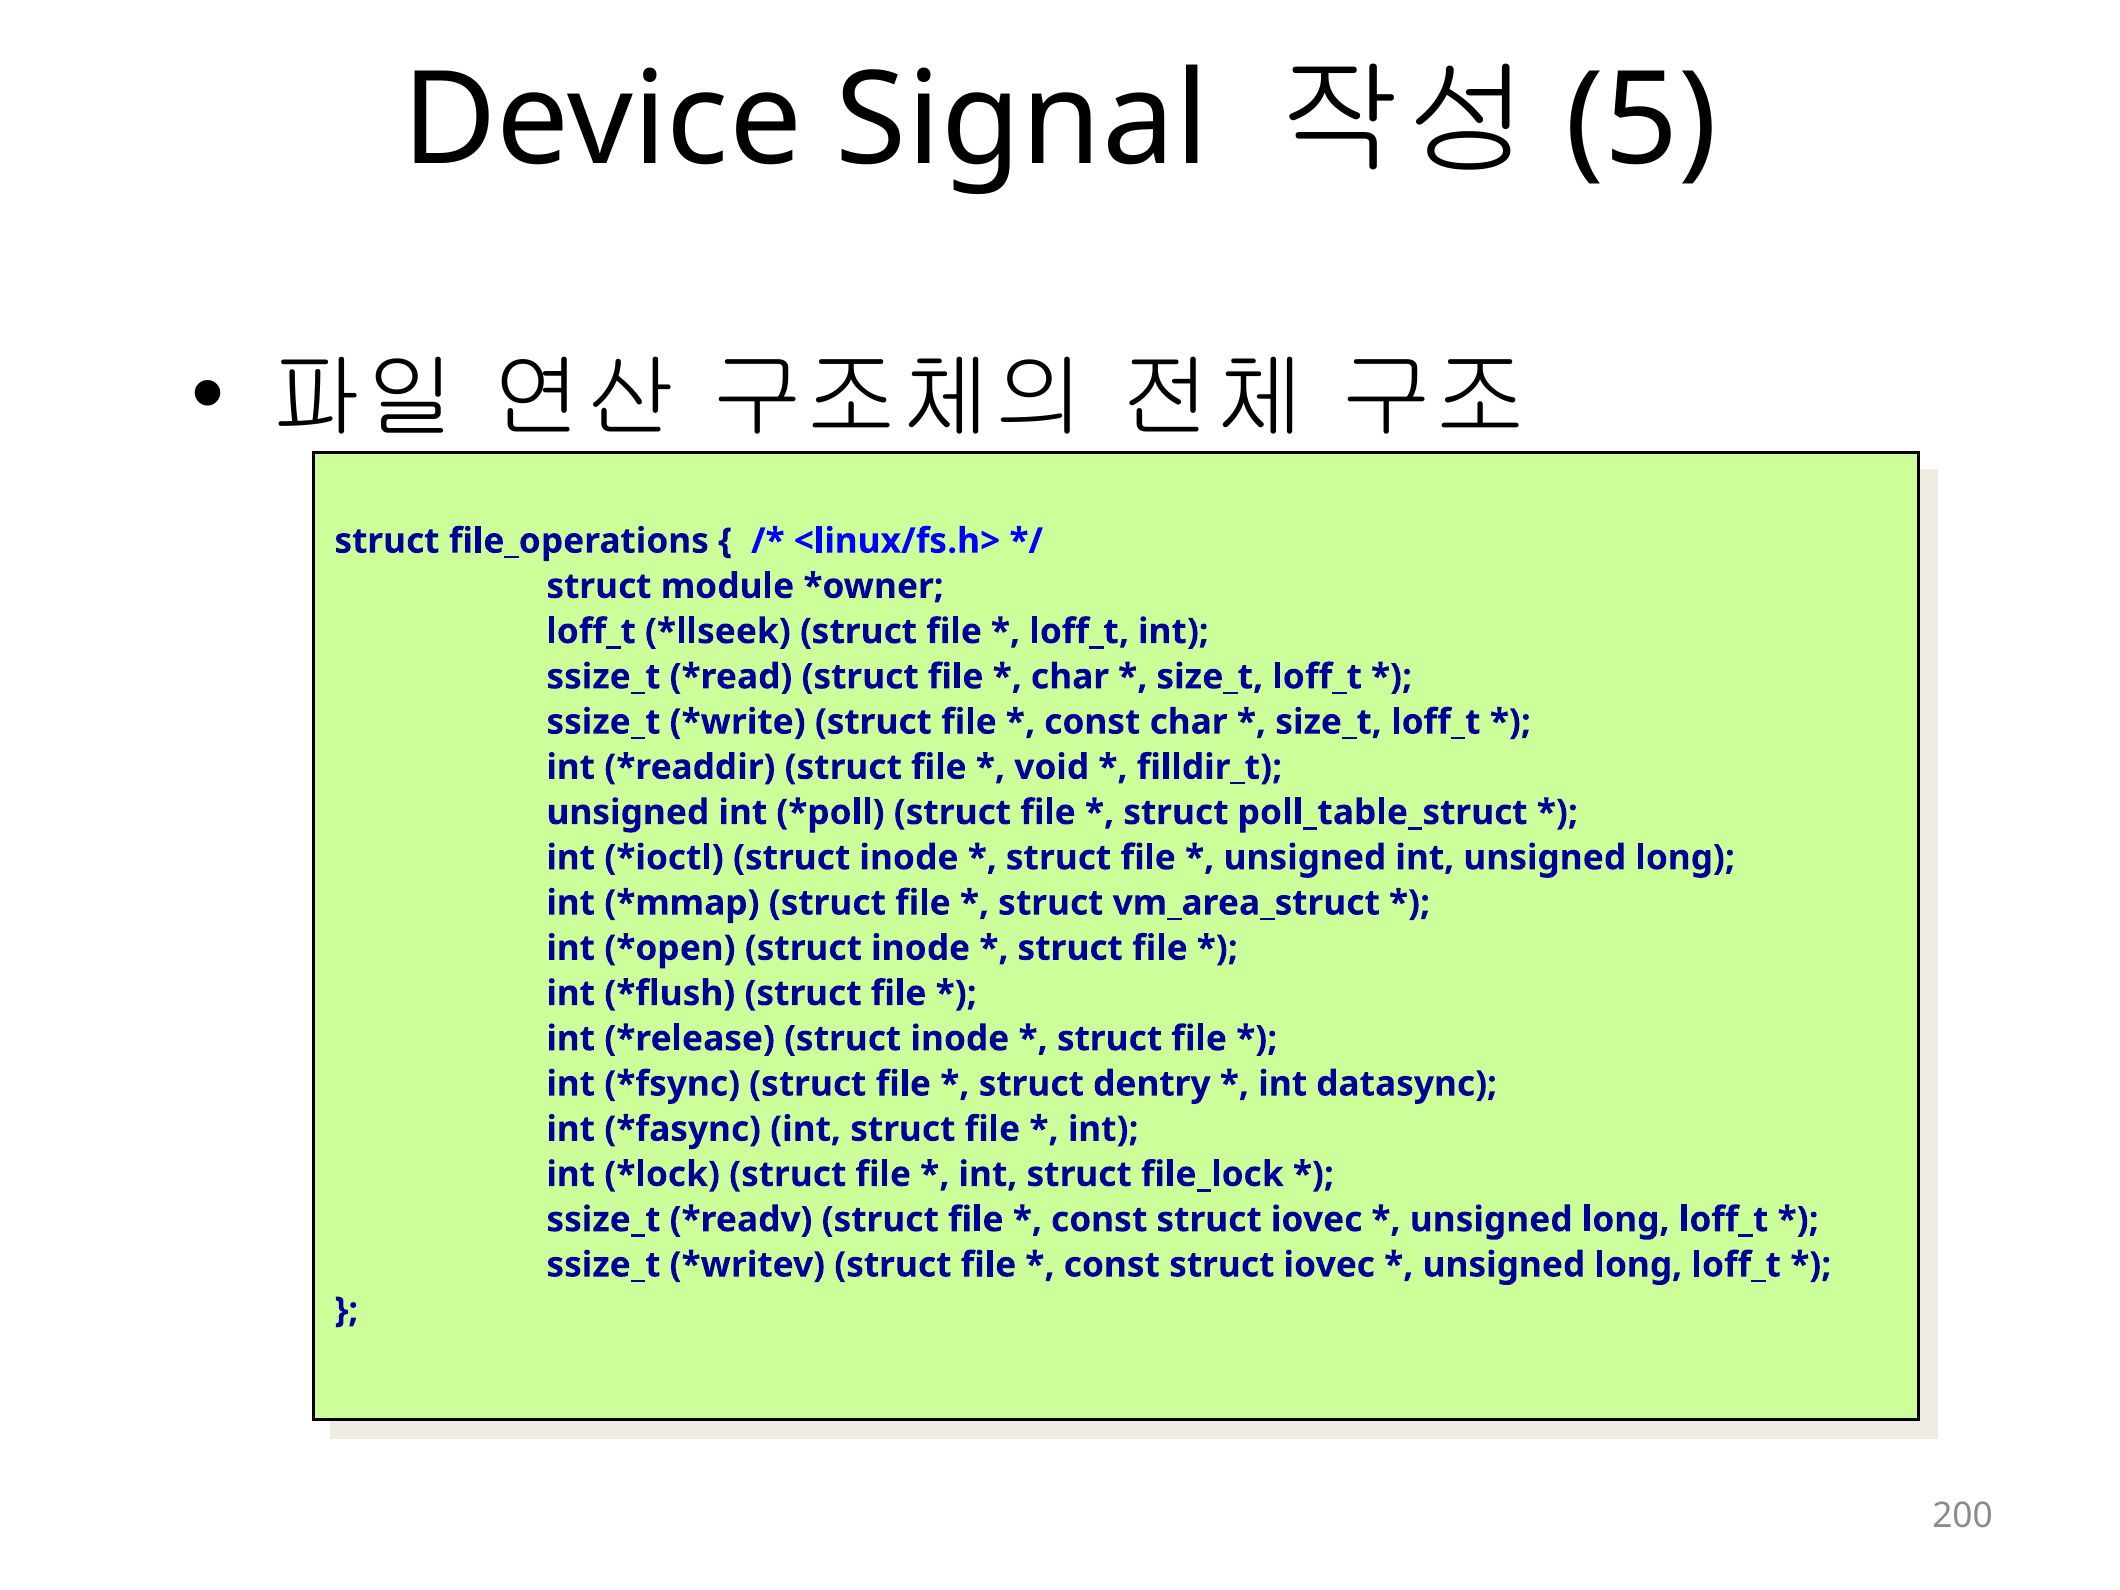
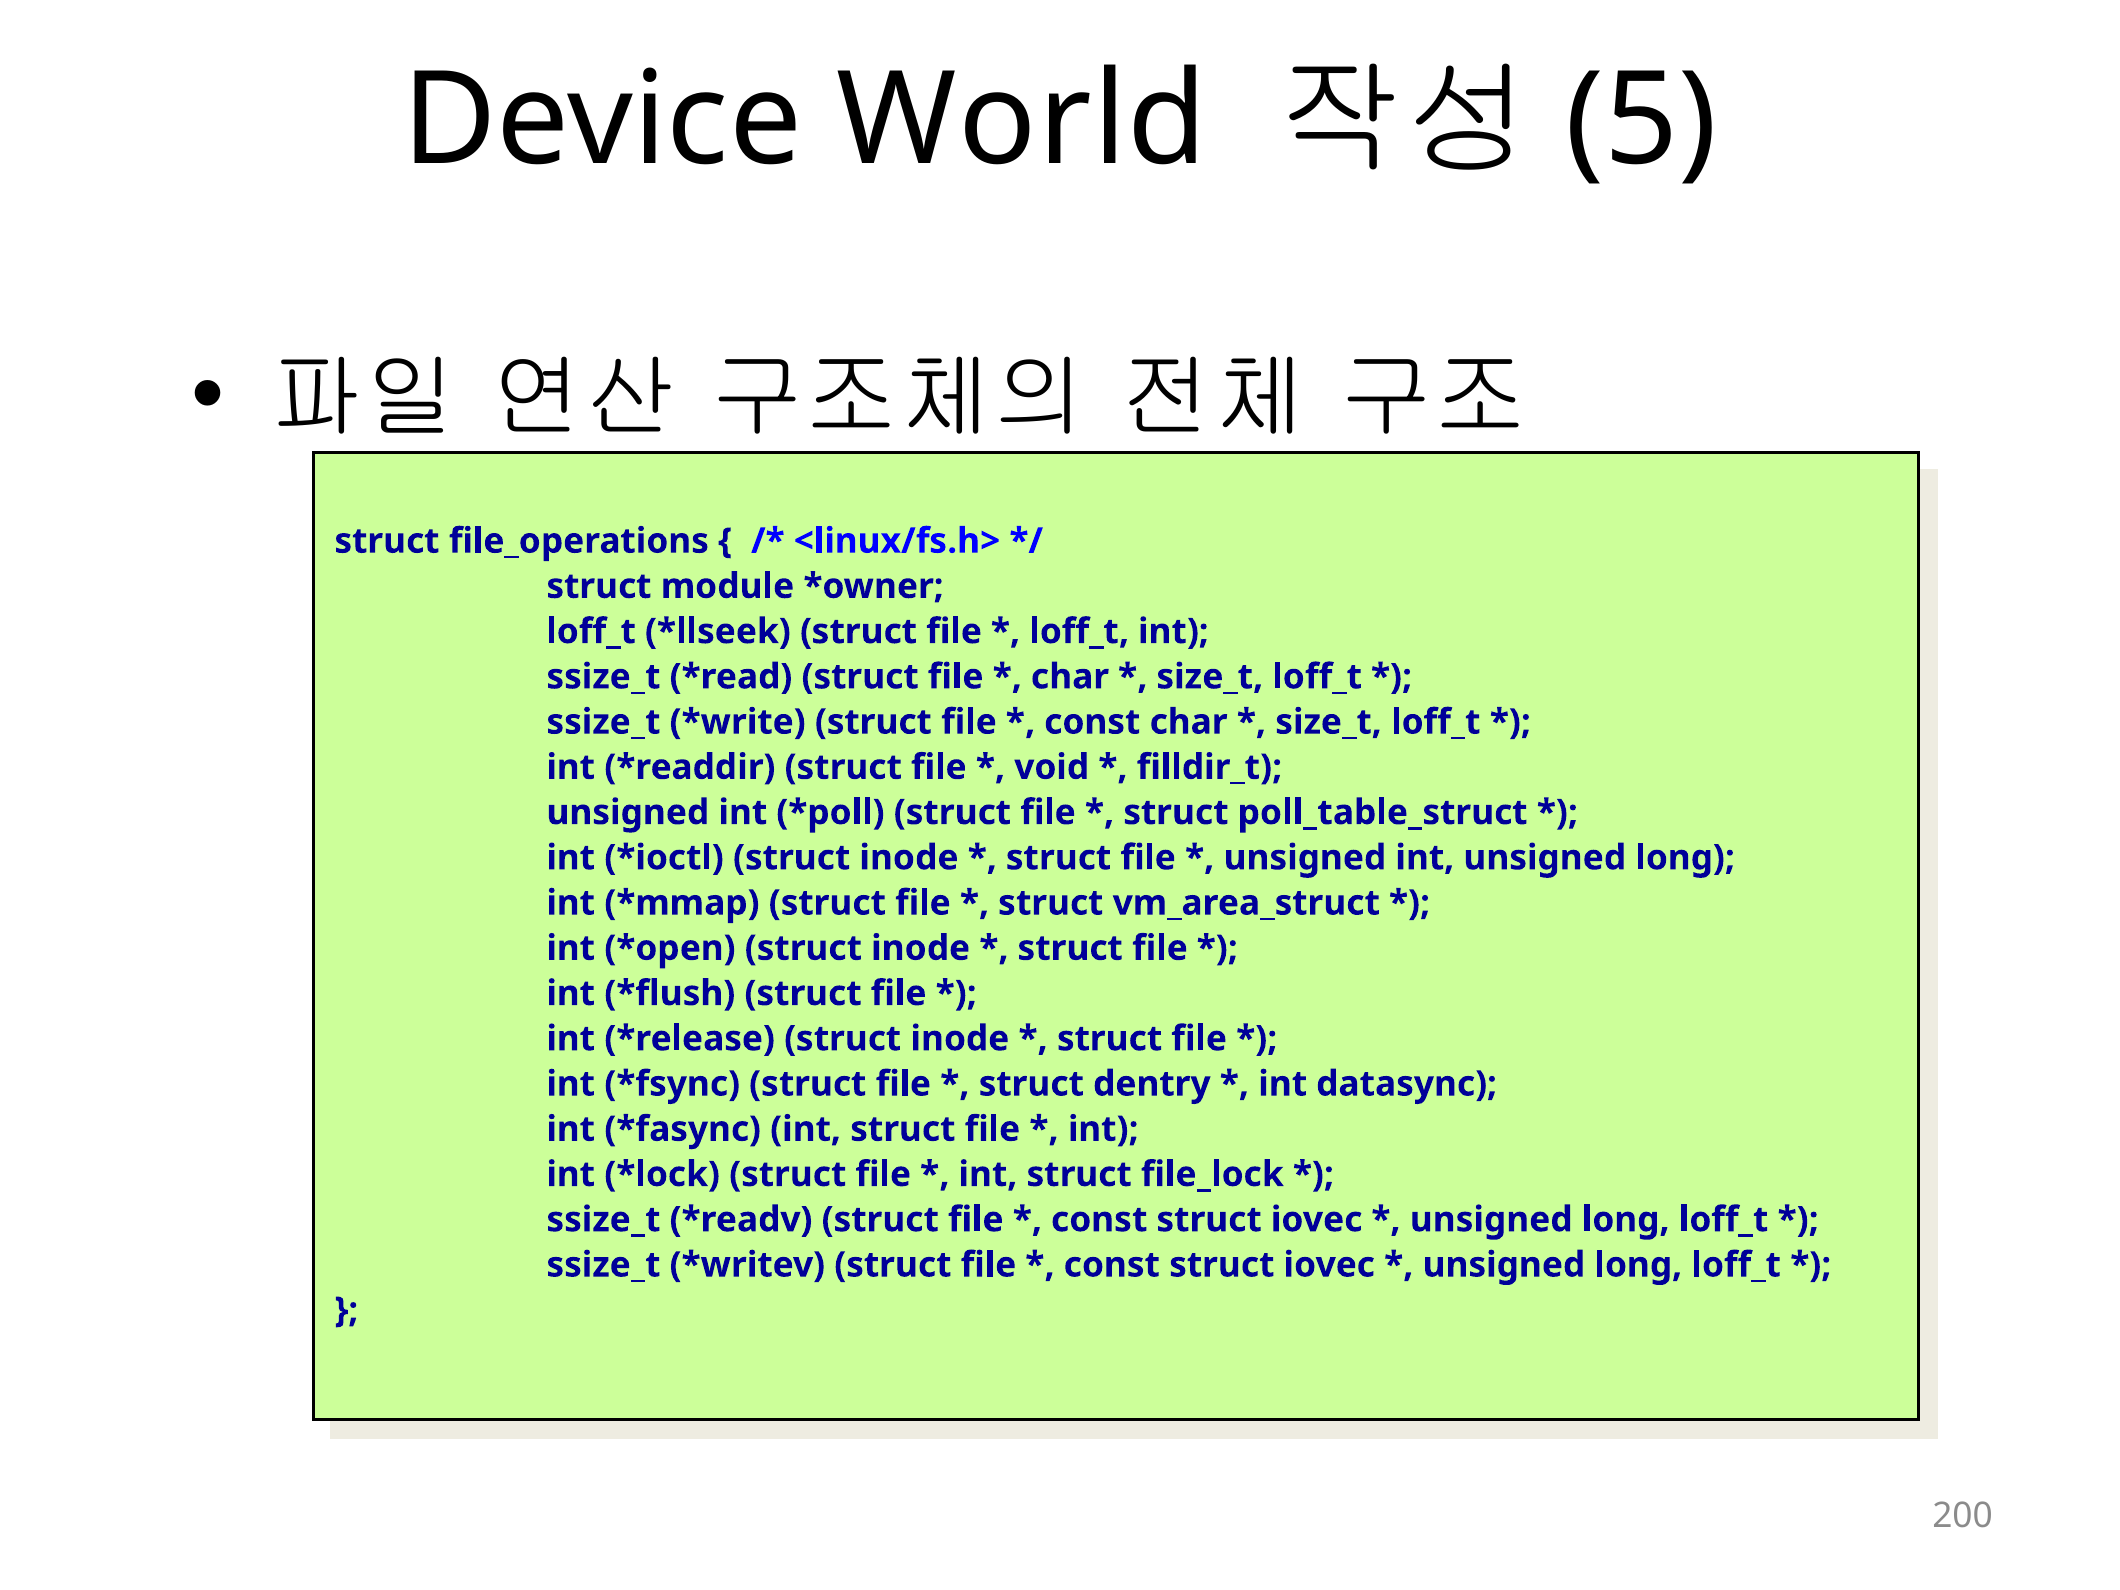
Signal: Signal -> World (1022, 121)
